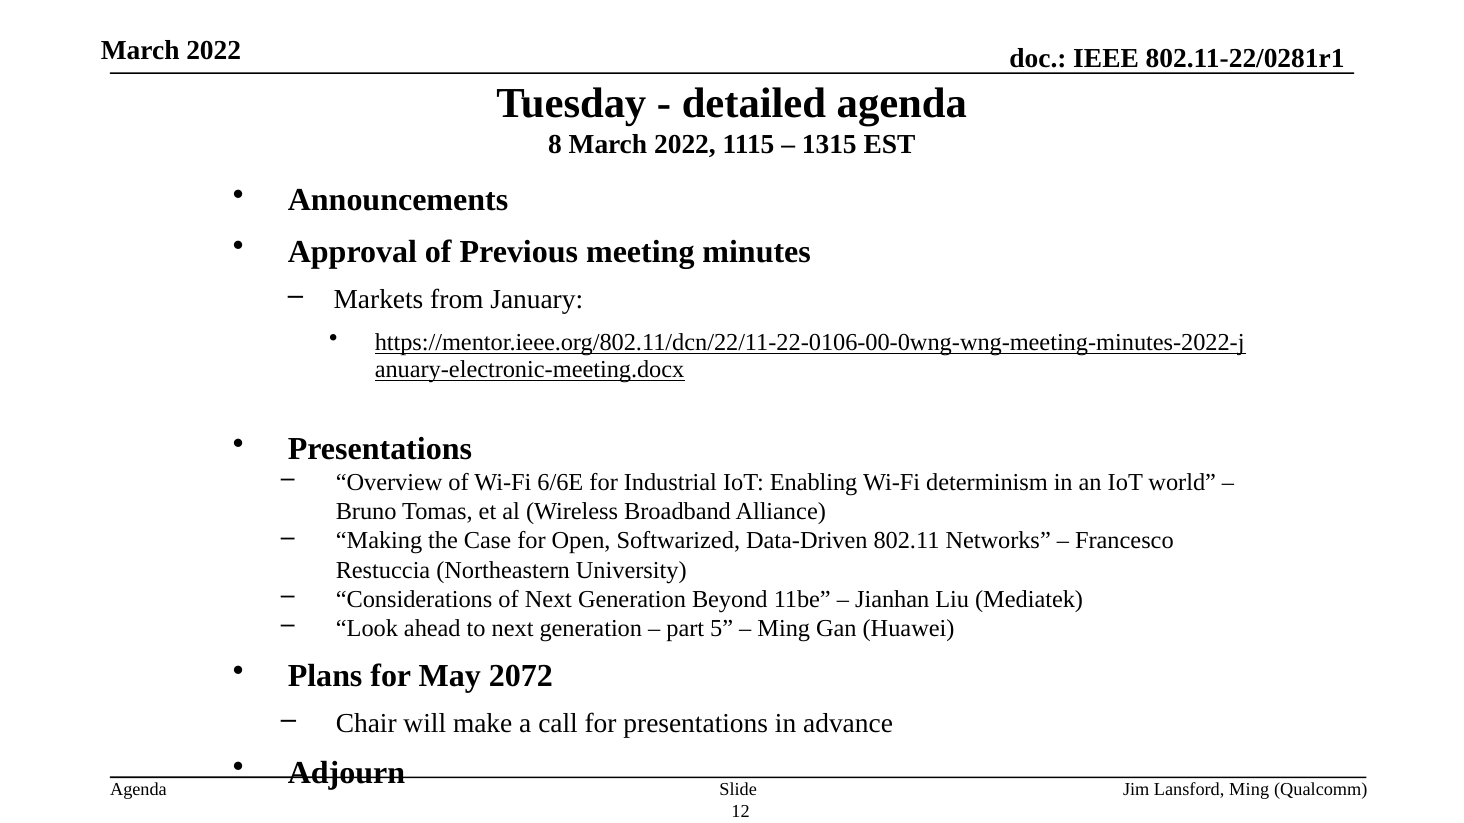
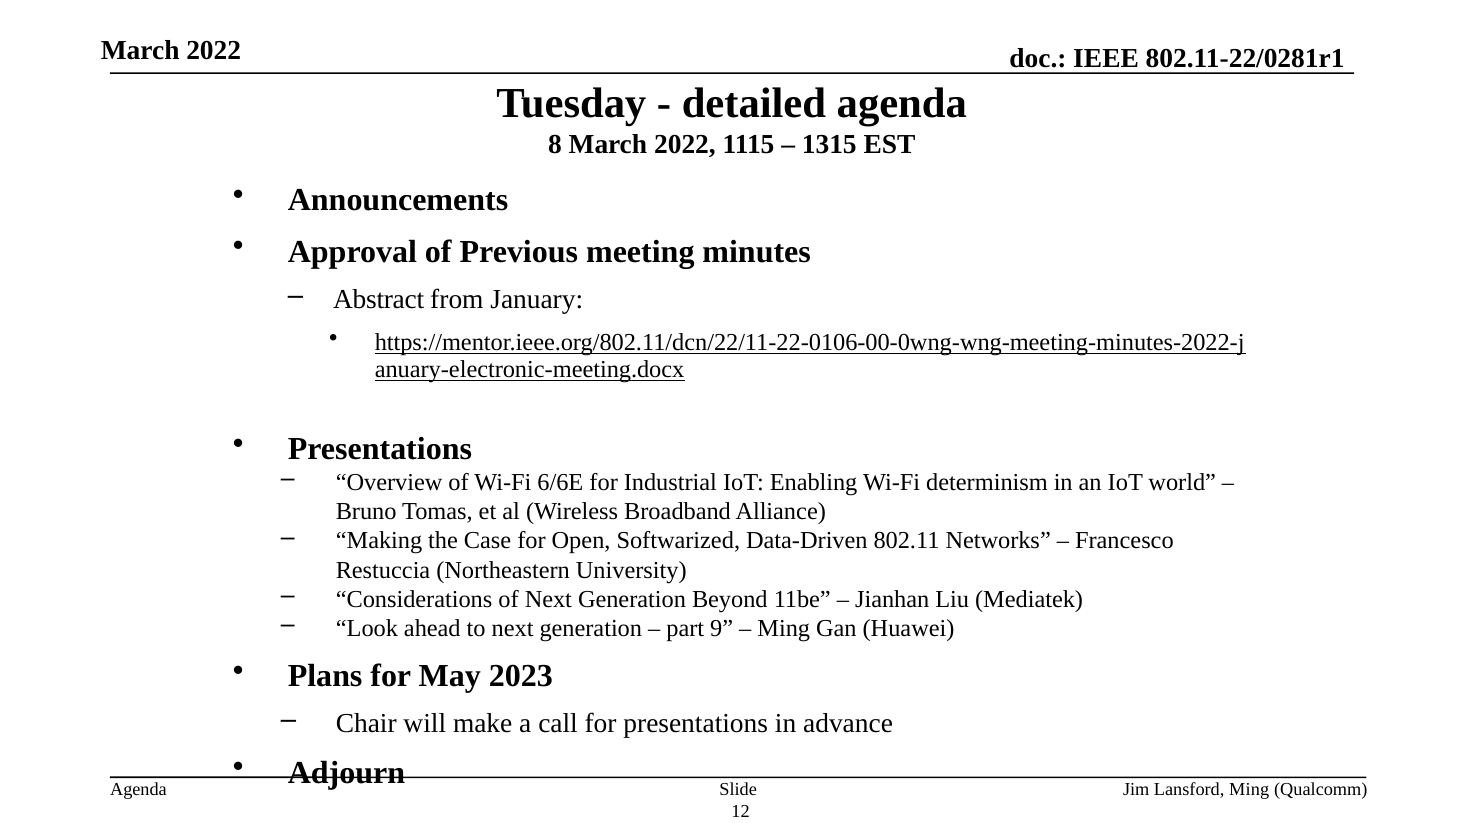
Markets: Markets -> Abstract (379, 300)
5: 5 -> 9 (722, 629)
2072: 2072 -> 2023 (521, 676)
